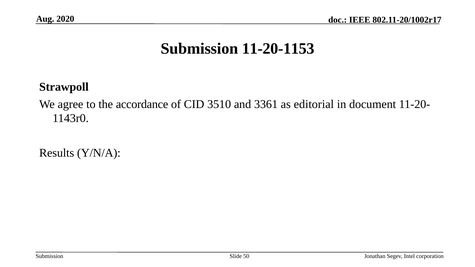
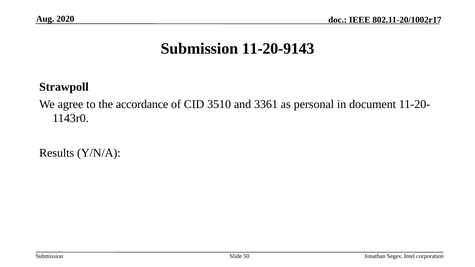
11-20-1153: 11-20-1153 -> 11-20-9143 (278, 49)
editorial: editorial -> personal (314, 104)
